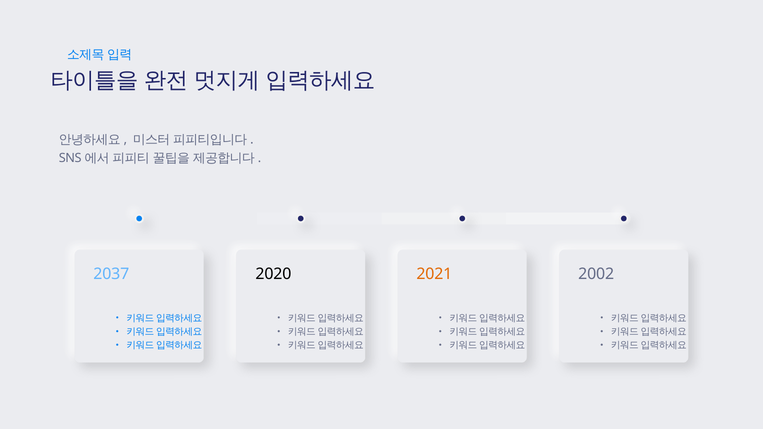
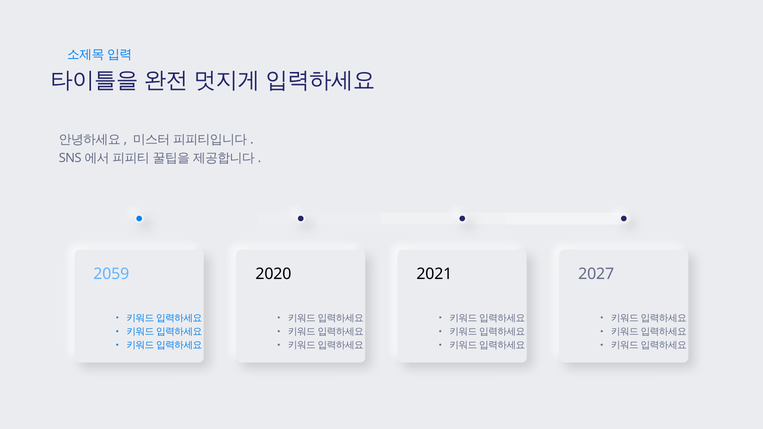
2037: 2037 -> 2059 (111, 274)
2021 colour: orange -> black (434, 274)
2002: 2002 -> 2027 (596, 274)
